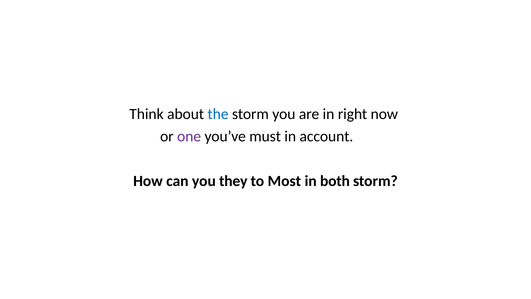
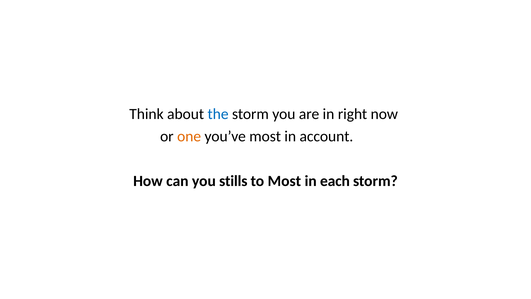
one colour: purple -> orange (189, 136)
you’ve must: must -> most (265, 136)
they: they -> stills (233, 181)
both: both -> each (335, 181)
